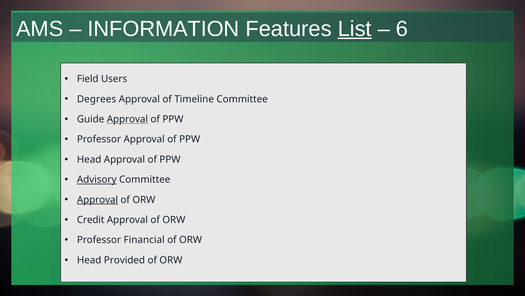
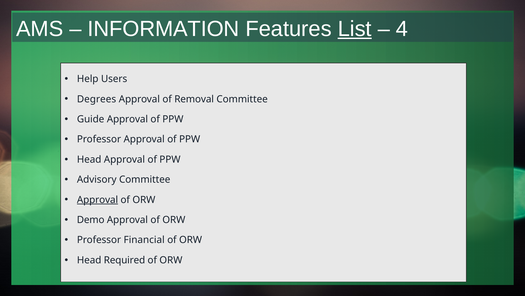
6: 6 -> 4 (402, 29)
Field: Field -> Help (88, 79)
Timeline: Timeline -> Removal (194, 99)
Approval underline: present -> none (127, 119)
Advisory underline: present -> none (97, 179)
Credit: Credit -> Demo (91, 219)
Provided: Provided -> Required (124, 260)
